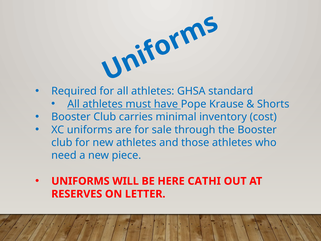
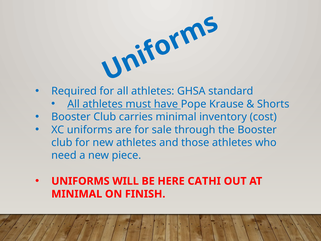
RESERVES: RESERVES -> MINIMAL (77, 194)
LETTER: LETTER -> FINISH (145, 194)
